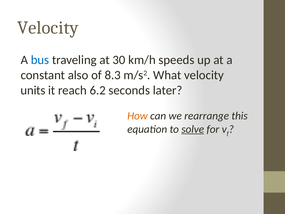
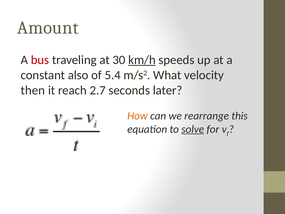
Velocity: Velocity -> Amount (48, 28)
bus colour: blue -> red (40, 60)
km/h underline: none -> present (142, 60)
8.3: 8.3 -> 5.4 (113, 75)
units: units -> then (33, 90)
6.2: 6.2 -> 2.7 (98, 90)
